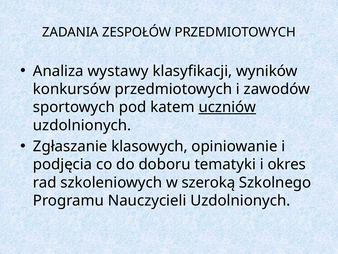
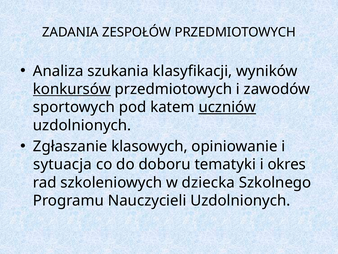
wystawy: wystawy -> szukania (118, 71)
konkursów underline: none -> present (72, 89)
podjęcia: podjęcia -> sytuacja (62, 164)
szeroką: szeroką -> dziecka (208, 182)
